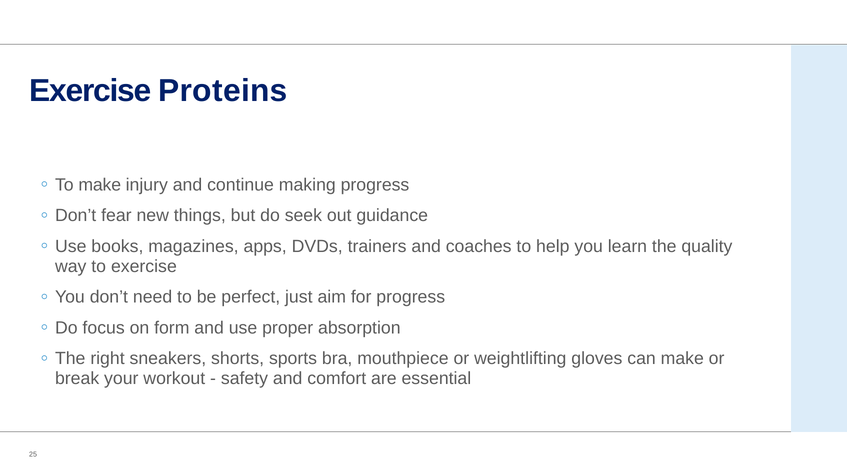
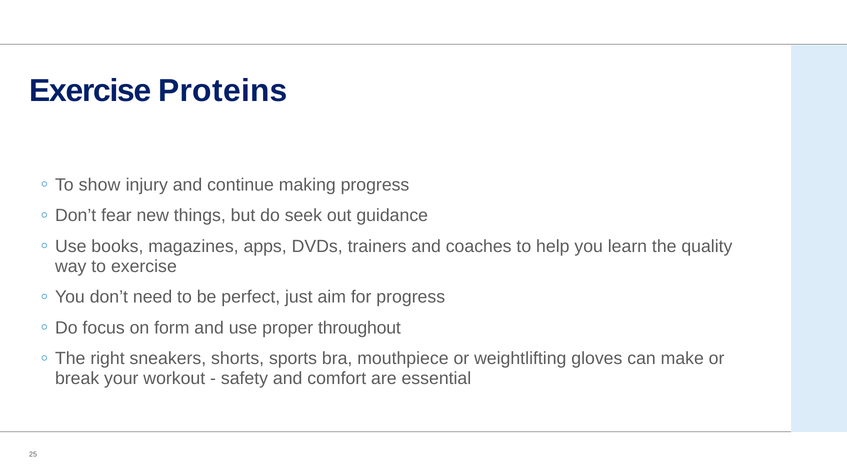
To make: make -> show (100, 185)
absorption: absorption -> throughout (359, 328)
